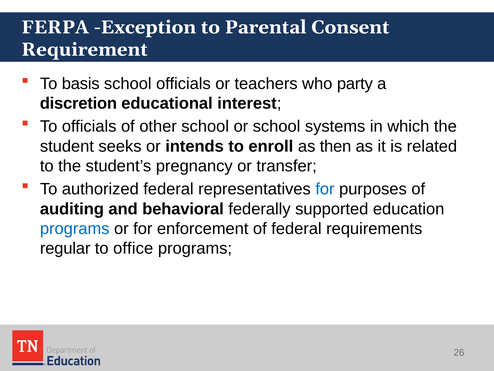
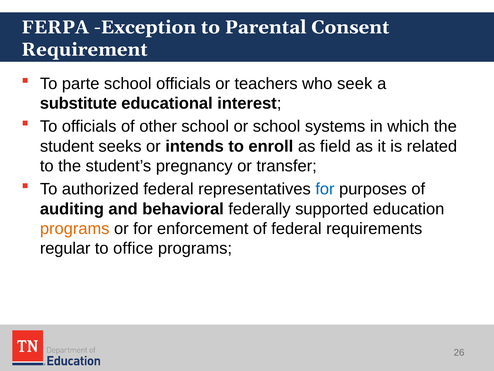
basis: basis -> parte (81, 83)
party: party -> seek (355, 83)
discretion: discretion -> substitute (78, 103)
then: then -> field (335, 146)
programs colour: blue -> orange (75, 228)
